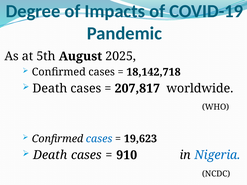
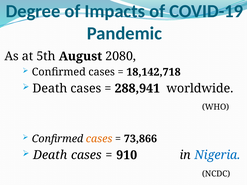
2025: 2025 -> 2080 (121, 56)
207,817: 207,817 -> 288,941 (137, 89)
cases colour: blue -> orange (99, 139)
19,623: 19,623 -> 73,866 (140, 139)
